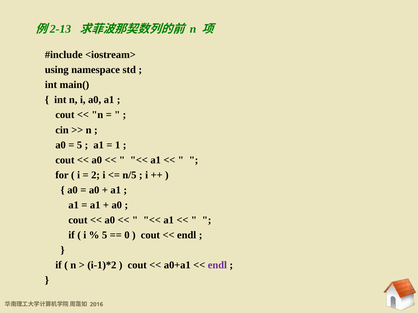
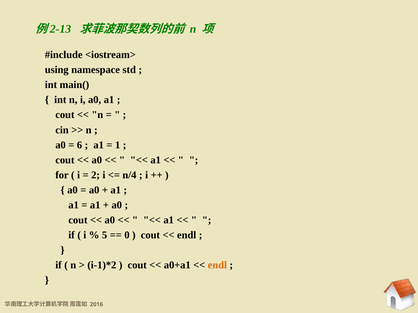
5: 5 -> 6 (80, 145)
n/5: n/5 -> n/4 (129, 175)
endl colour: purple -> orange (217, 265)
